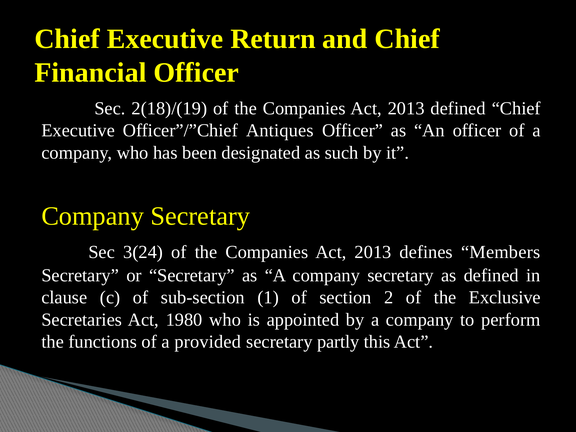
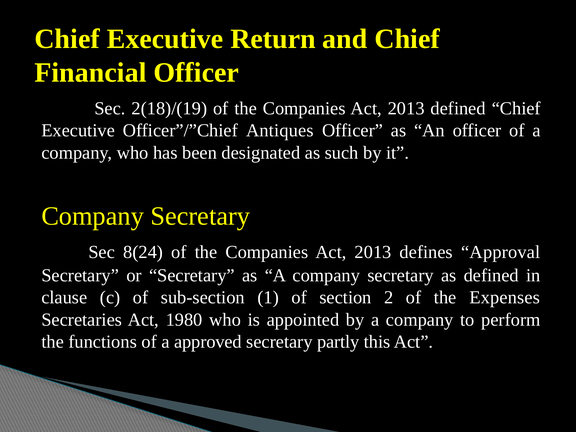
3(24: 3(24 -> 8(24 (143, 252)
Members: Members -> Approval (501, 252)
Exclusive: Exclusive -> Expenses (505, 298)
provided: provided -> approved (208, 342)
